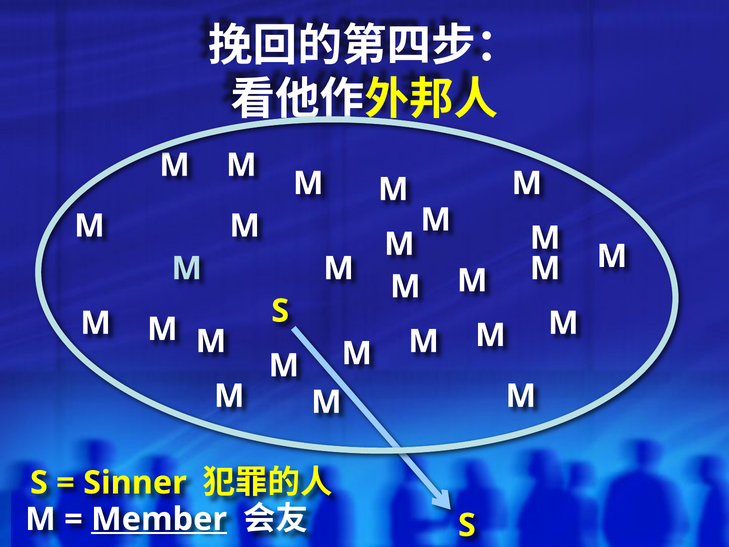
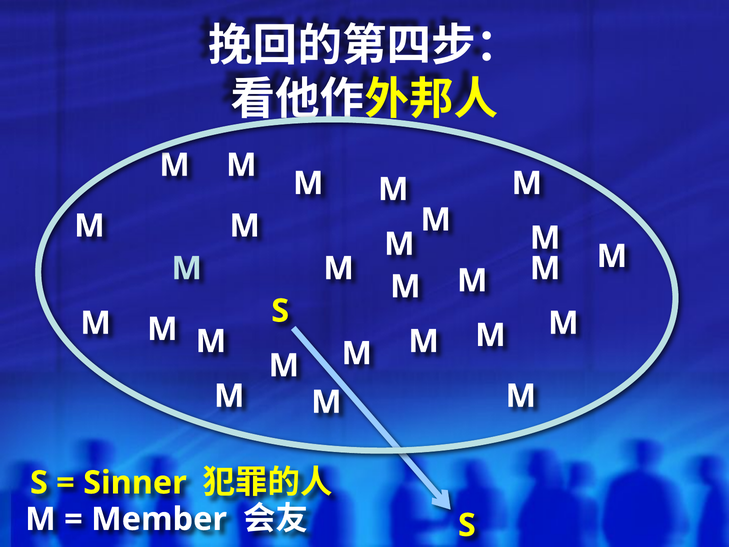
Member underline: present -> none (159, 519)
